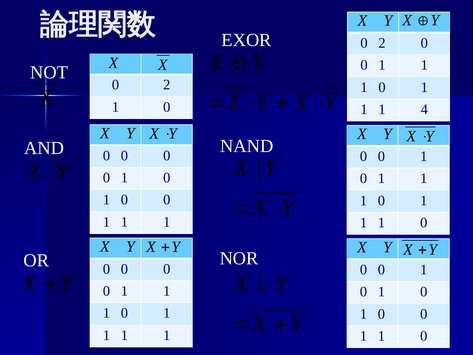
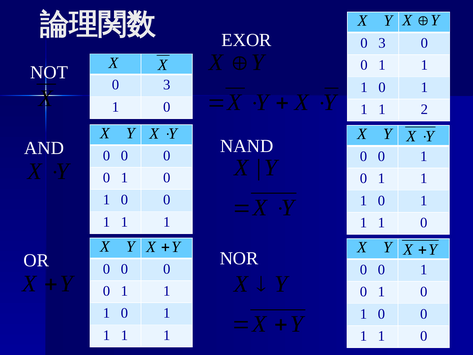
2: 2 -> 3 (382, 43)
2: 2 -> 3 (167, 85)
4: 4 -> 2 (424, 109)
